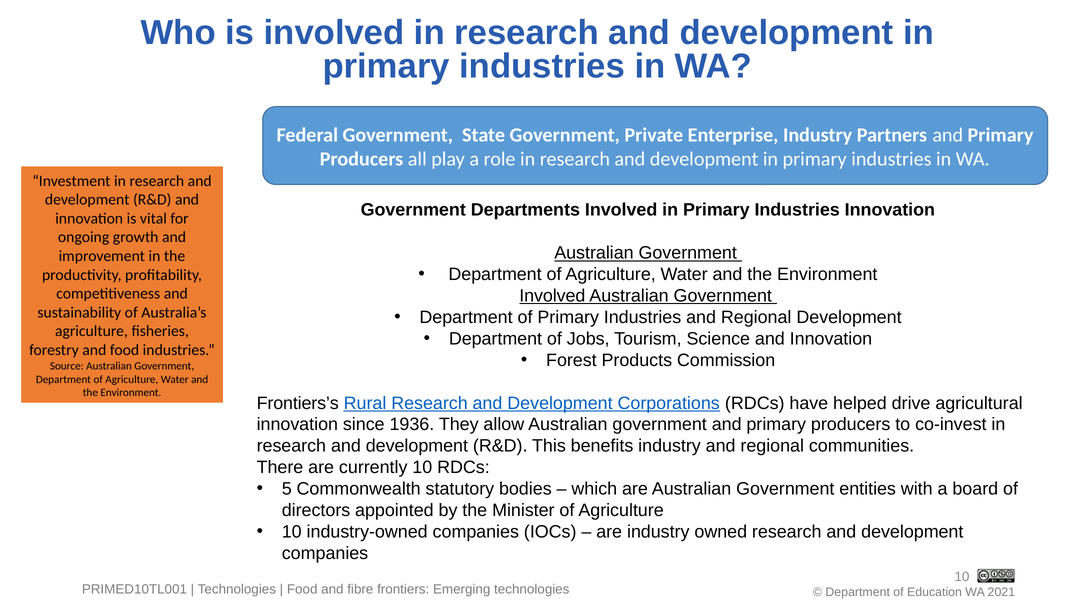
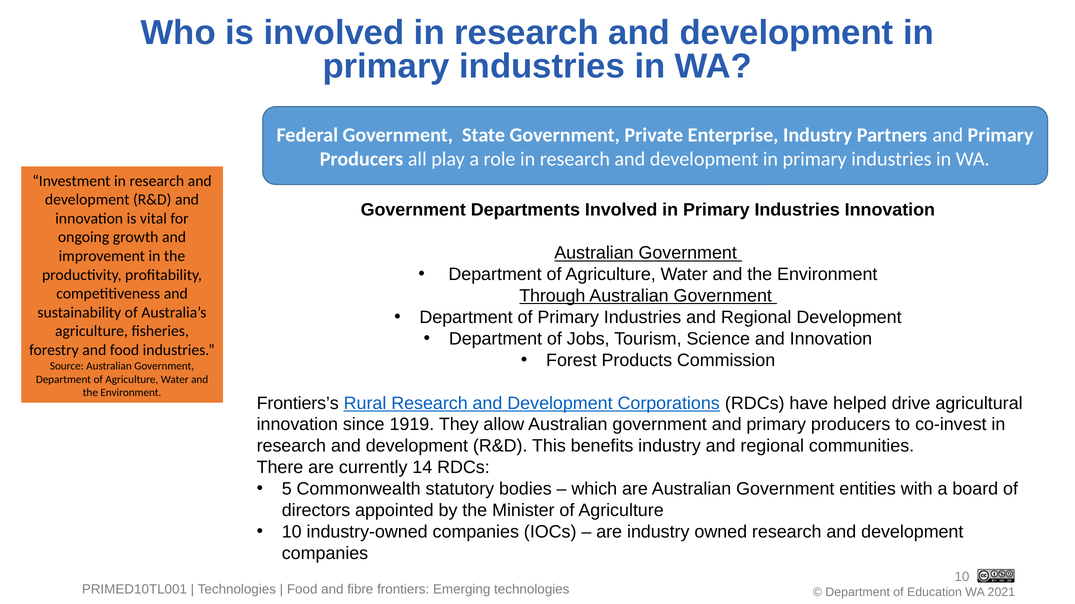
Involved: Involved -> Through (552, 296)
1936: 1936 -> 1919 (412, 425)
currently 10: 10 -> 14 (422, 468)
